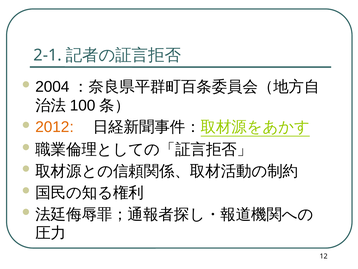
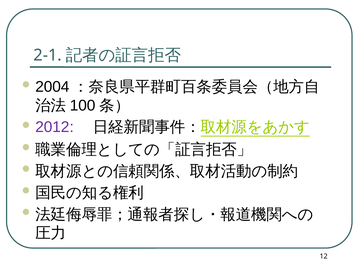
2012 colour: orange -> purple (55, 127)
